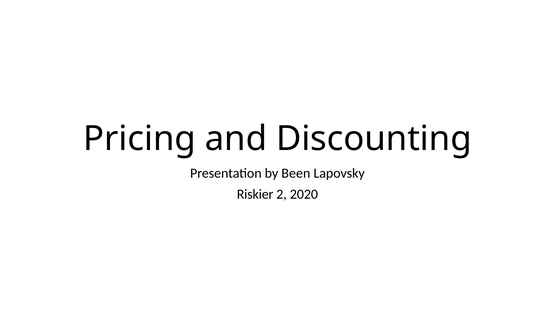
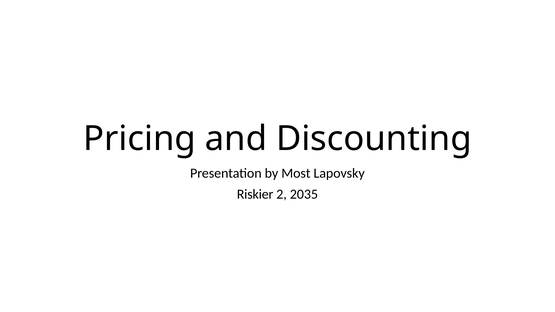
Been: Been -> Most (296, 173)
2020: 2020 -> 2035 (304, 194)
